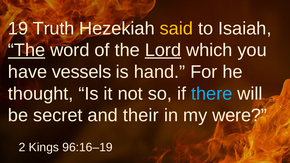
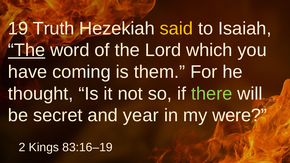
Lord underline: present -> none (163, 50)
vessels: vessels -> coming (81, 72)
hand: hand -> them (160, 72)
there colour: light blue -> light green (212, 94)
their: their -> year (141, 115)
96:16–19: 96:16–19 -> 83:16–19 (87, 147)
